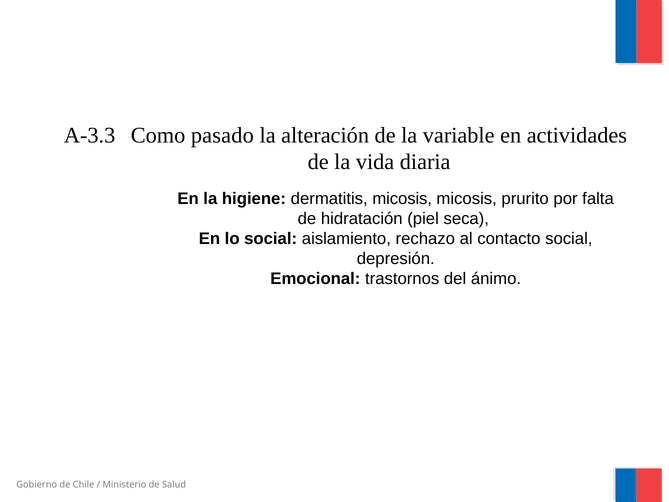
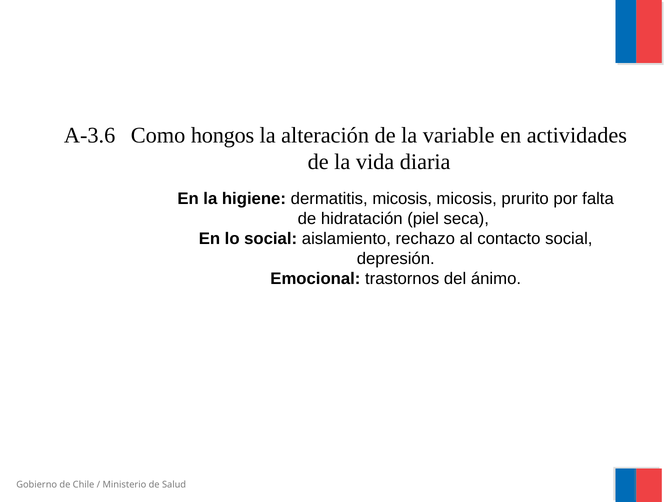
A-3.3: A-3.3 -> A-3.6 (90, 135)
pasado: pasado -> hongos (223, 135)
